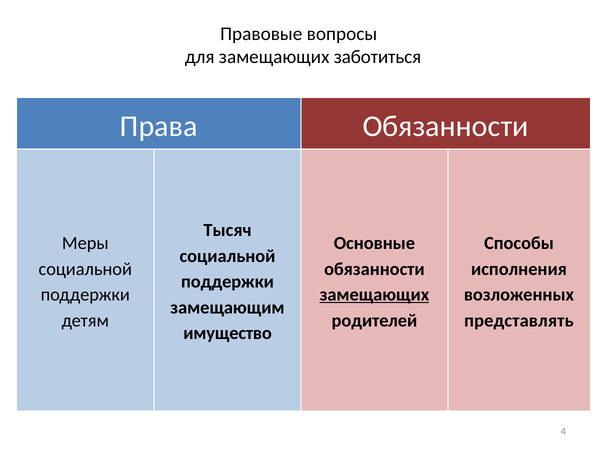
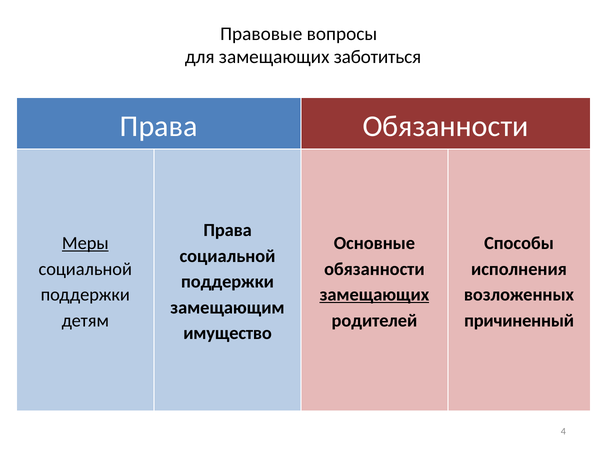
Тысяч: Тысяч -> Права (228, 230)
Меры underline: none -> present (85, 243)
представлять: представлять -> причиненный (519, 320)
